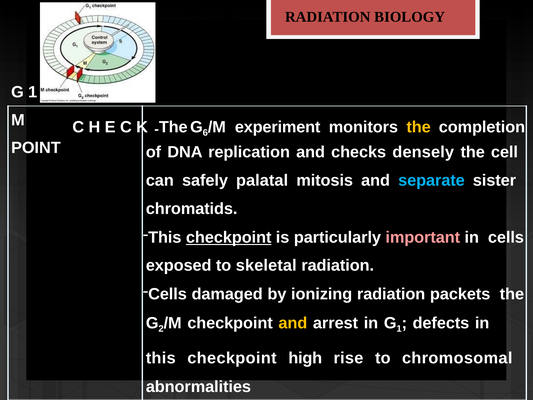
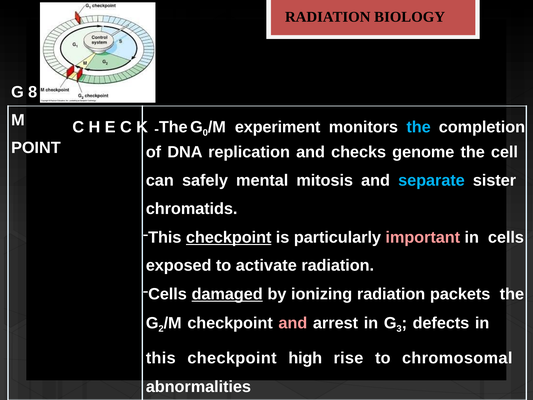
1: 1 -> 8 (33, 92)
6: 6 -> 0 (205, 133)
the colour: yellow -> light blue (419, 127)
densely: densely -> genome (423, 152)
palatal: palatal -> mental (262, 180)
skeletal: skeletal -> activate (266, 265)
damaged underline: none -> present (227, 294)
and colour: yellow -> pink (293, 323)
in G 1: 1 -> 3 (399, 328)
